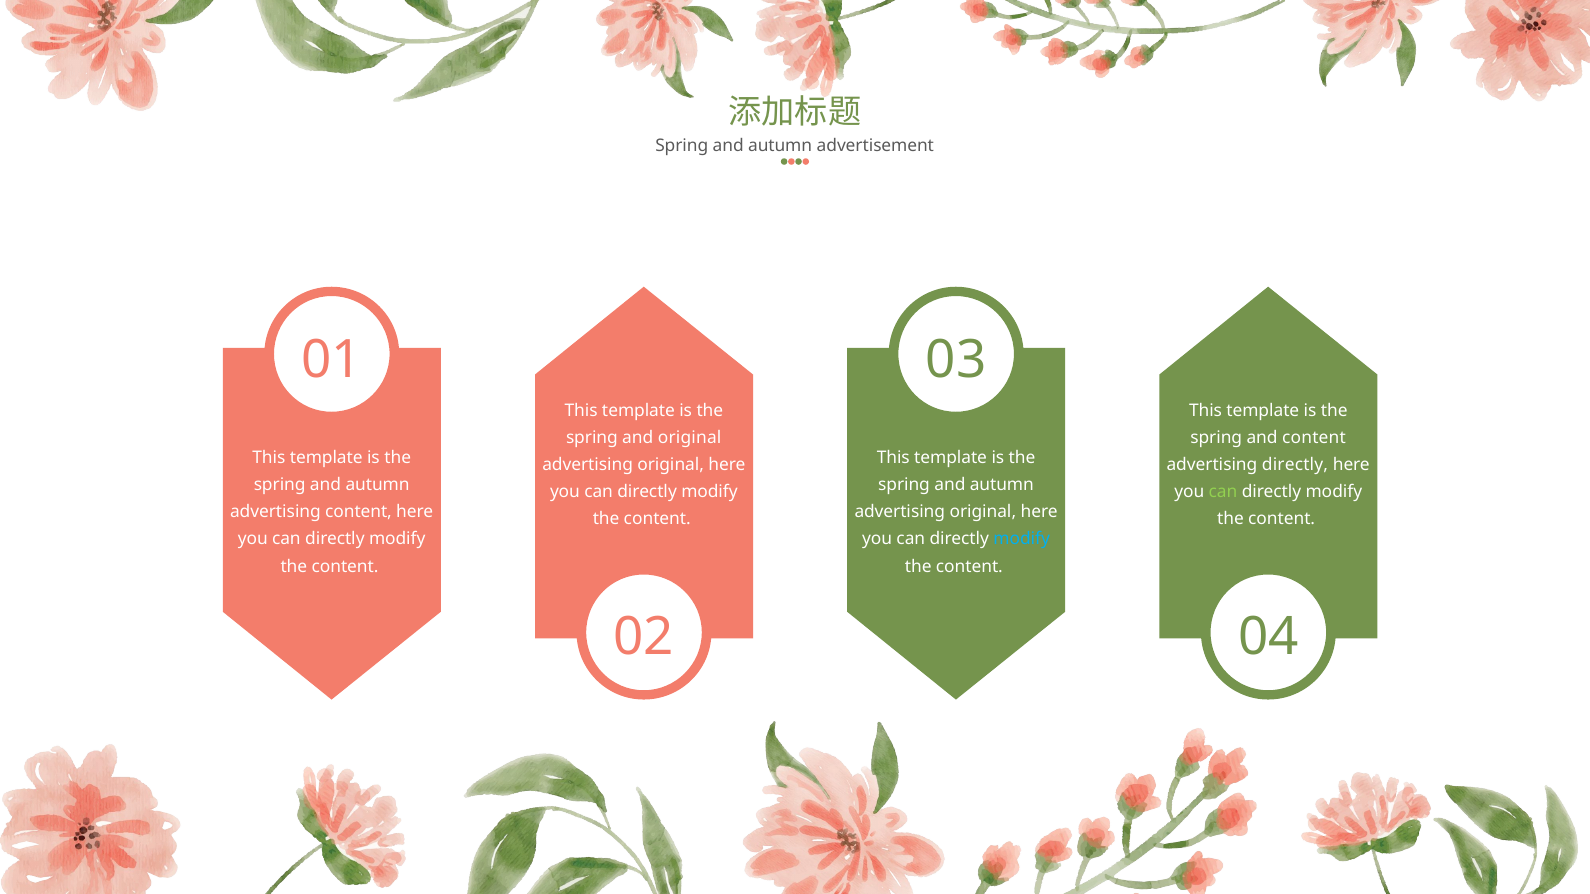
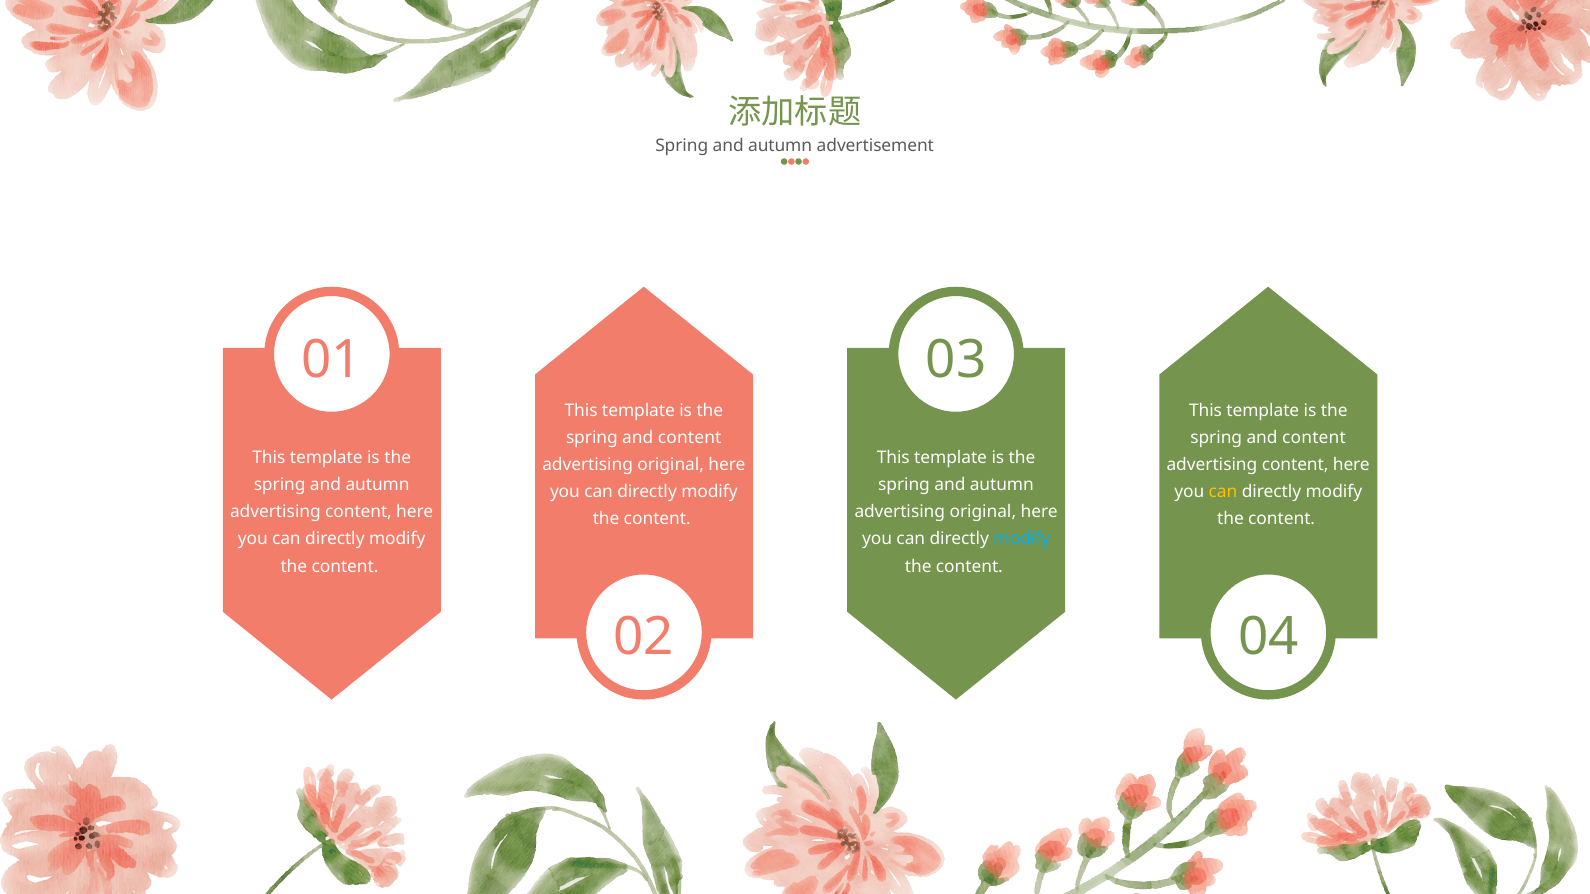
original: original -> content (690, 438)
directly: directly -> content (1295, 465)
can colour: light green -> yellow (1223, 492)
